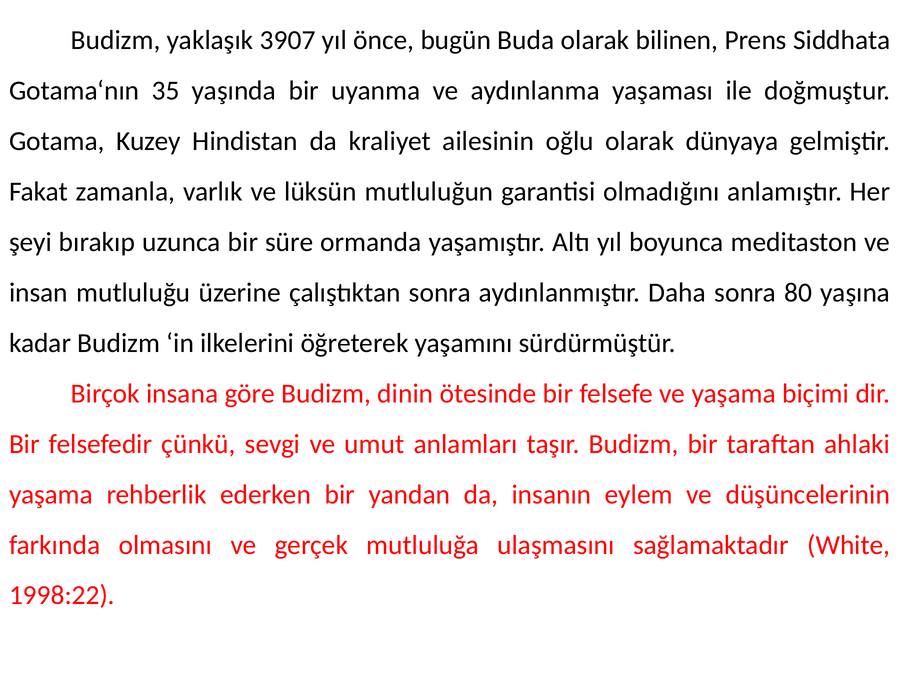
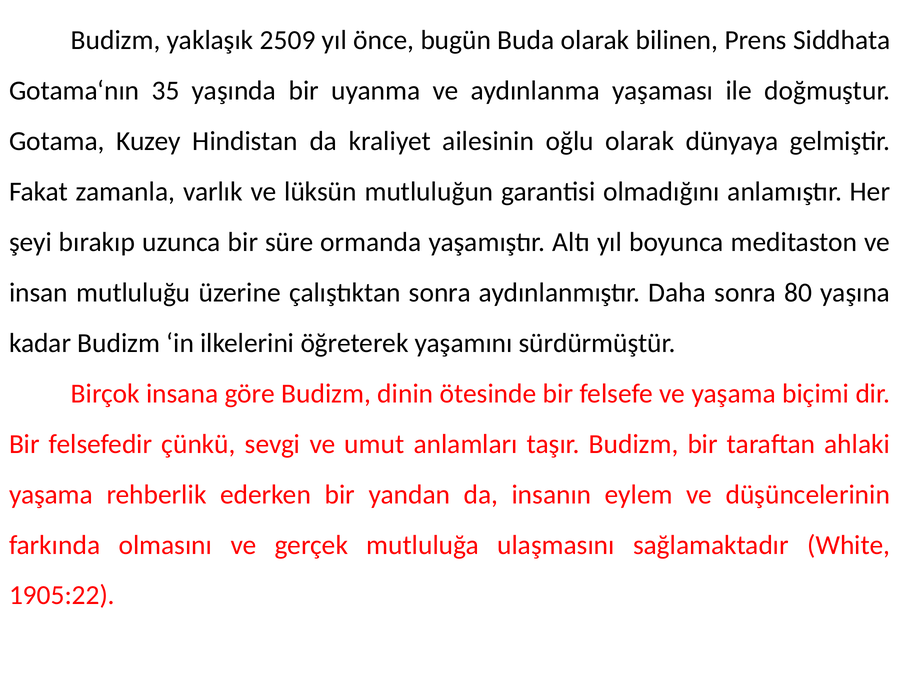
3907: 3907 -> 2509 (288, 40)
1998:22: 1998:22 -> 1905:22 (62, 595)
